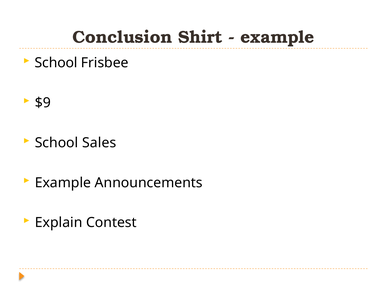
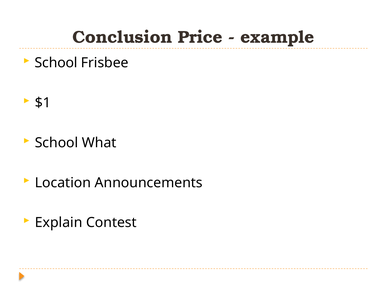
Shirt: Shirt -> Price (200, 37)
$9: $9 -> $1 (43, 103)
Sales: Sales -> What (99, 143)
Example: Example -> Location (63, 183)
